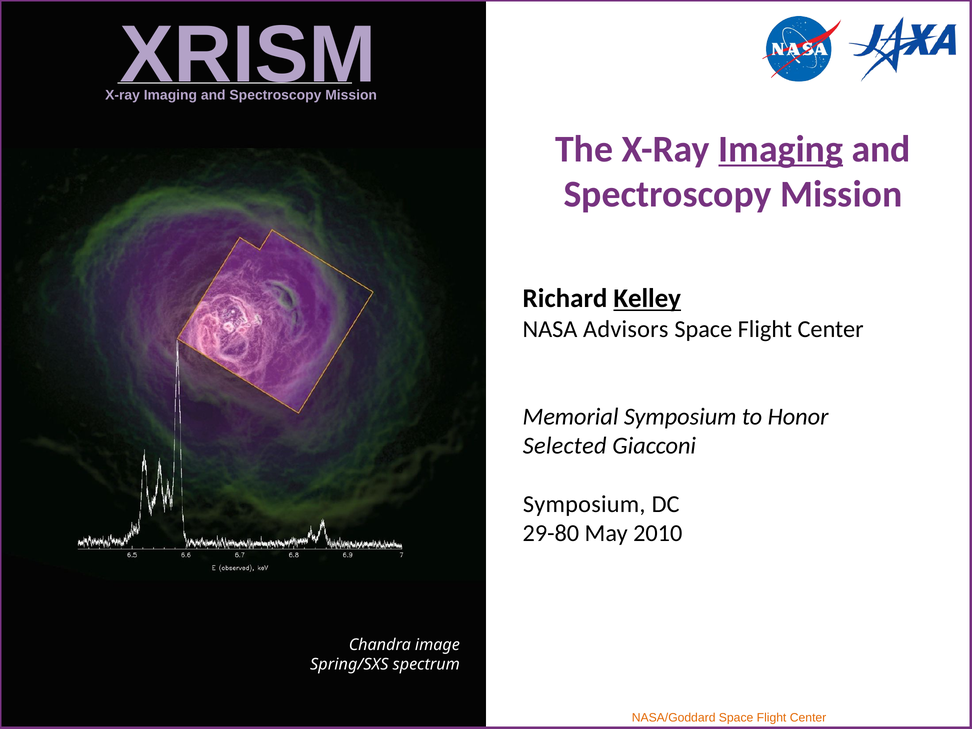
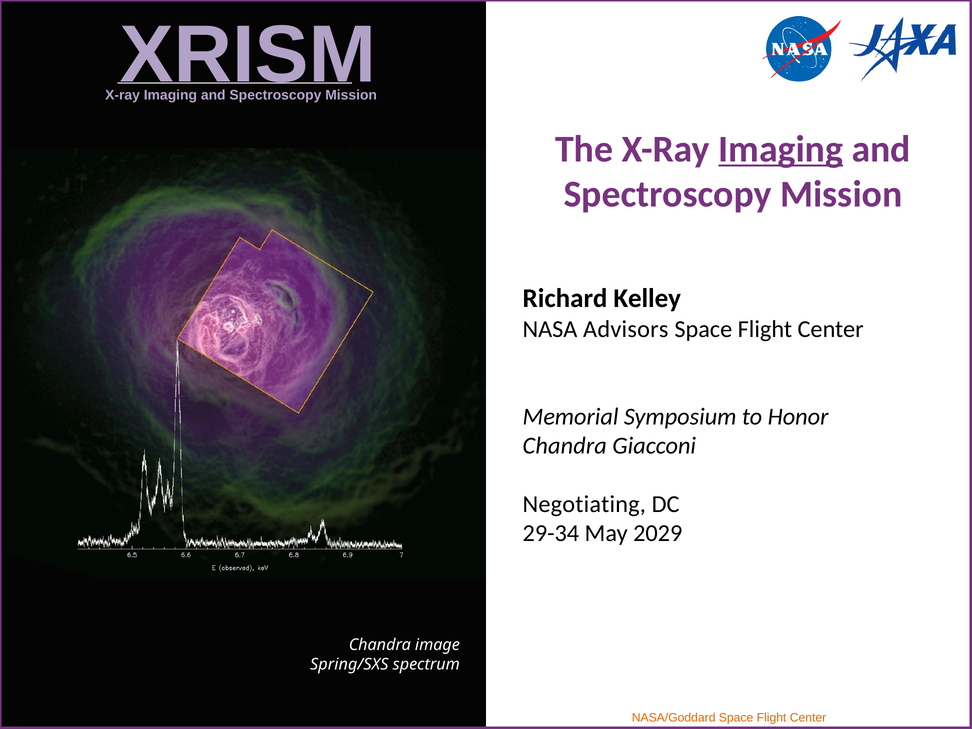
Kelley underline: present -> none (647, 299)
Selected: Selected -> Chandra (565, 446)
Symposium: Symposium -> Negotiating (584, 504)
29-80: 29-80 -> 29-34 (551, 533)
2010: 2010 -> 2029 (658, 533)
